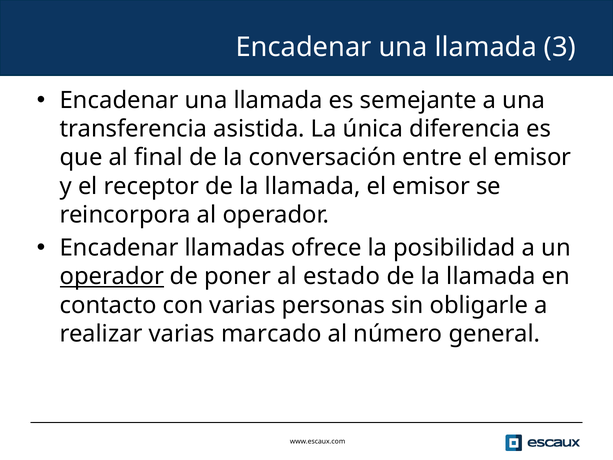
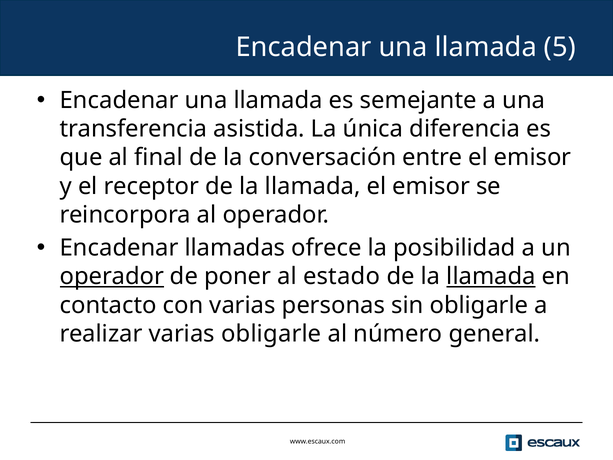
3: 3 -> 5 (560, 47)
llamada underline: none -> present (491, 276)
varias marcado: marcado -> obligarle (271, 334)
